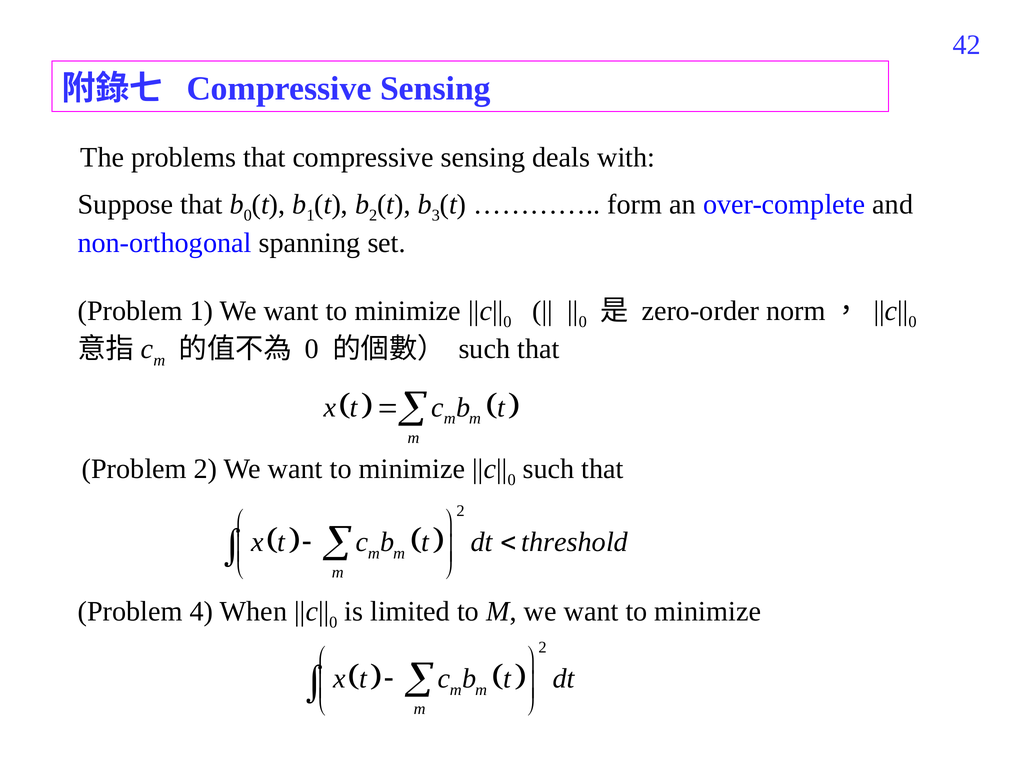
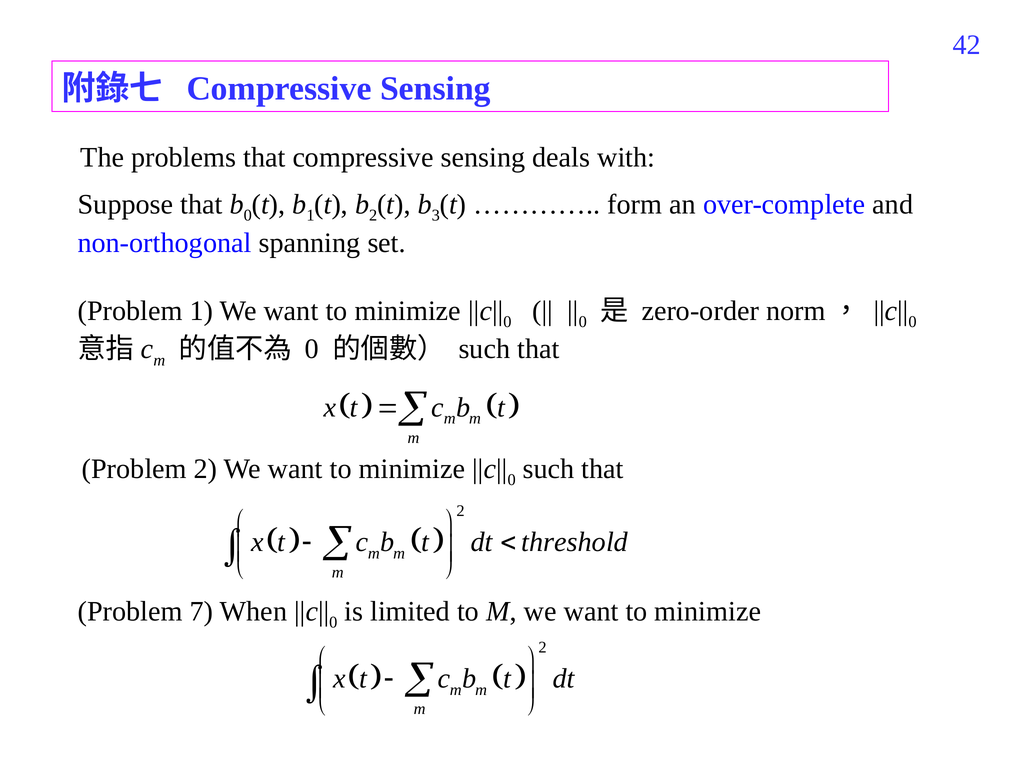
4: 4 -> 7 (201, 611)
